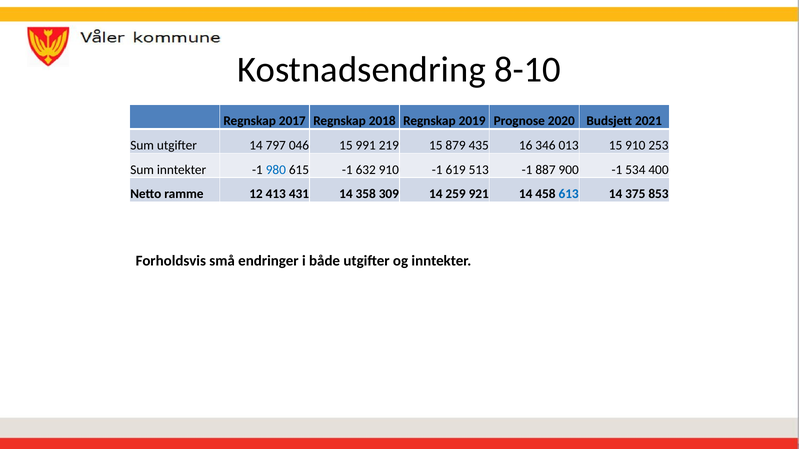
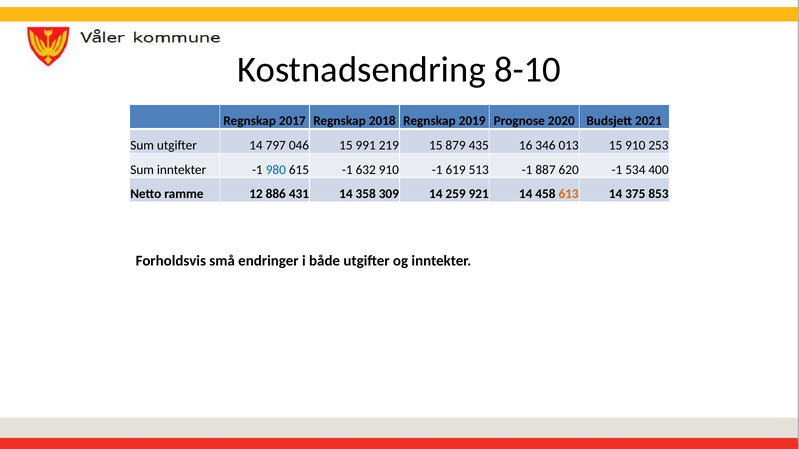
900: 900 -> 620 (569, 170)
413: 413 -> 886 (276, 194)
613 colour: blue -> orange (569, 194)
